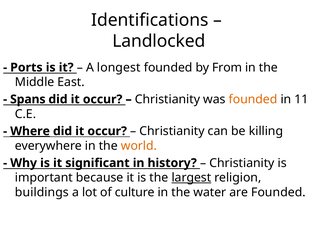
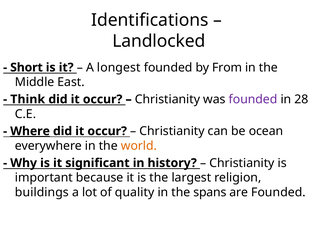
Ports: Ports -> Short (26, 68)
Spans: Spans -> Think (28, 99)
founded colour: orange -> purple (253, 99)
11: 11 -> 28 (301, 99)
killing: killing -> ocean (266, 131)
largest underline: present -> none (191, 178)
culture: culture -> quality (135, 193)
water: water -> spans (210, 193)
